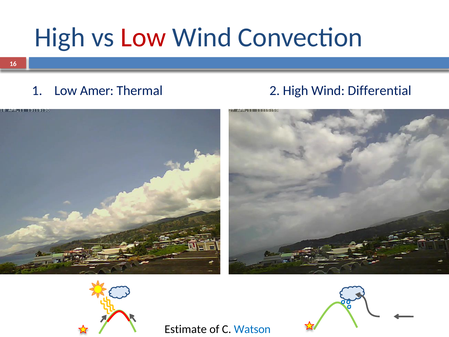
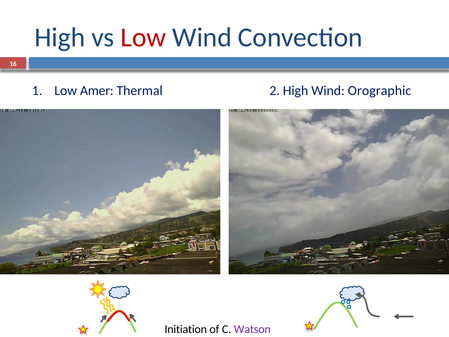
Differential: Differential -> Orographic (380, 91)
Estimate: Estimate -> Initiation (186, 329)
Watson colour: blue -> purple (252, 329)
